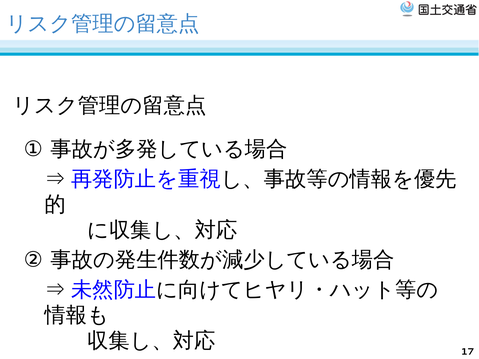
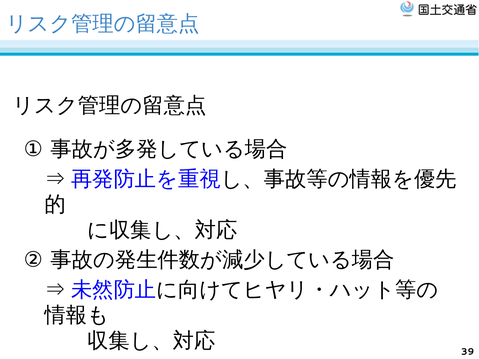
17: 17 -> 39 (468, 352)
